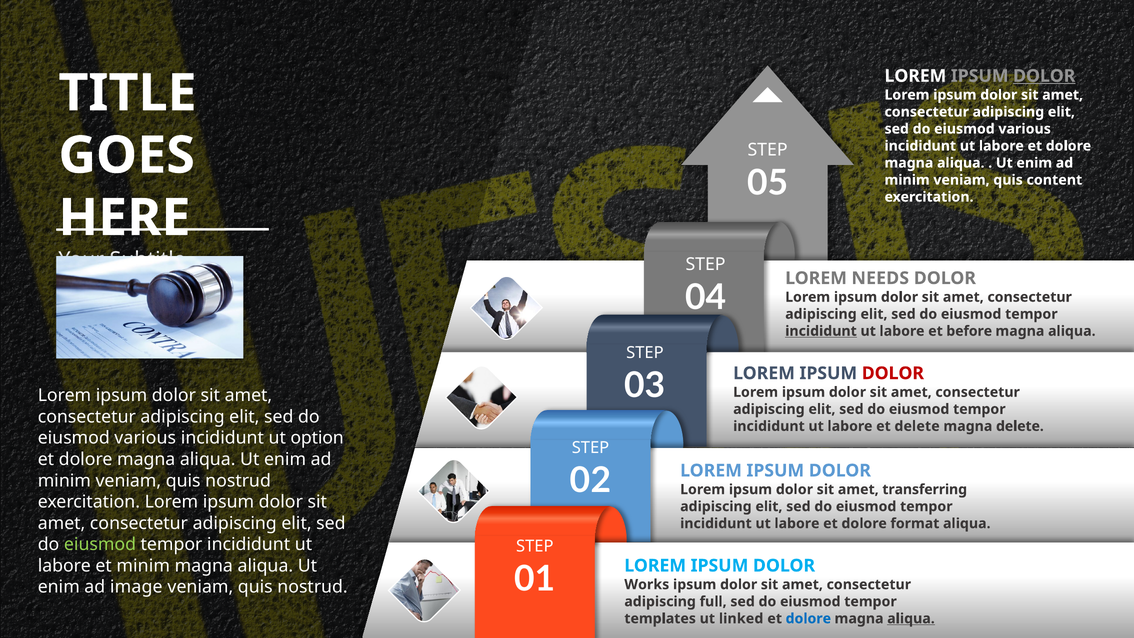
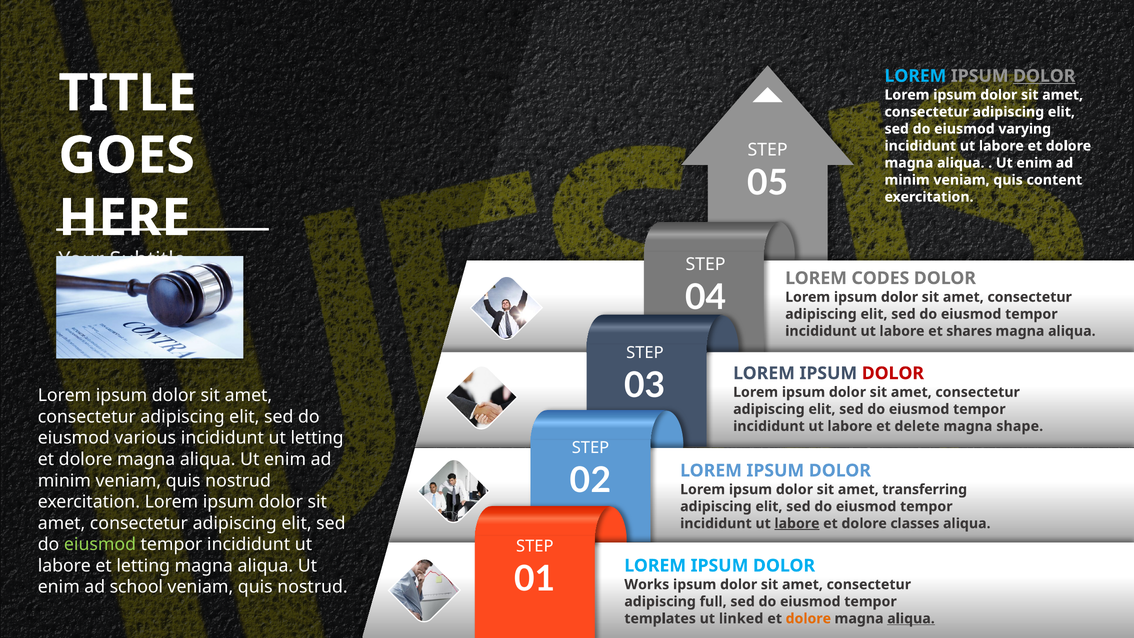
LOREM colour: white -> light blue (915, 76)
various: various -> varying (1025, 129)
NEEDS: NEEDS -> CODES (880, 278)
incididunt underline: present -> none (821, 331)
before: before -> shares (969, 331)
magna delete: delete -> shape (1020, 426)
ut option: option -> letting (317, 438)
labore underline: none -> present (797, 523)
format: format -> classes (915, 523)
et minim: minim -> letting (143, 566)
image: image -> school (136, 587)
dolore colour: blue -> orange (808, 618)
